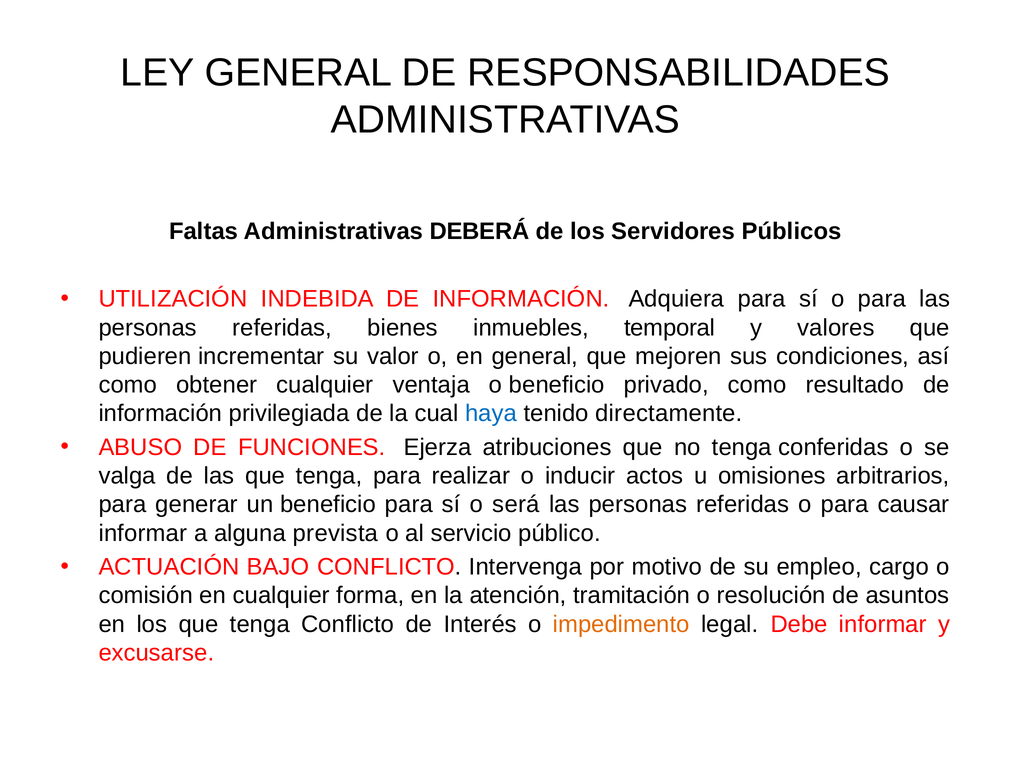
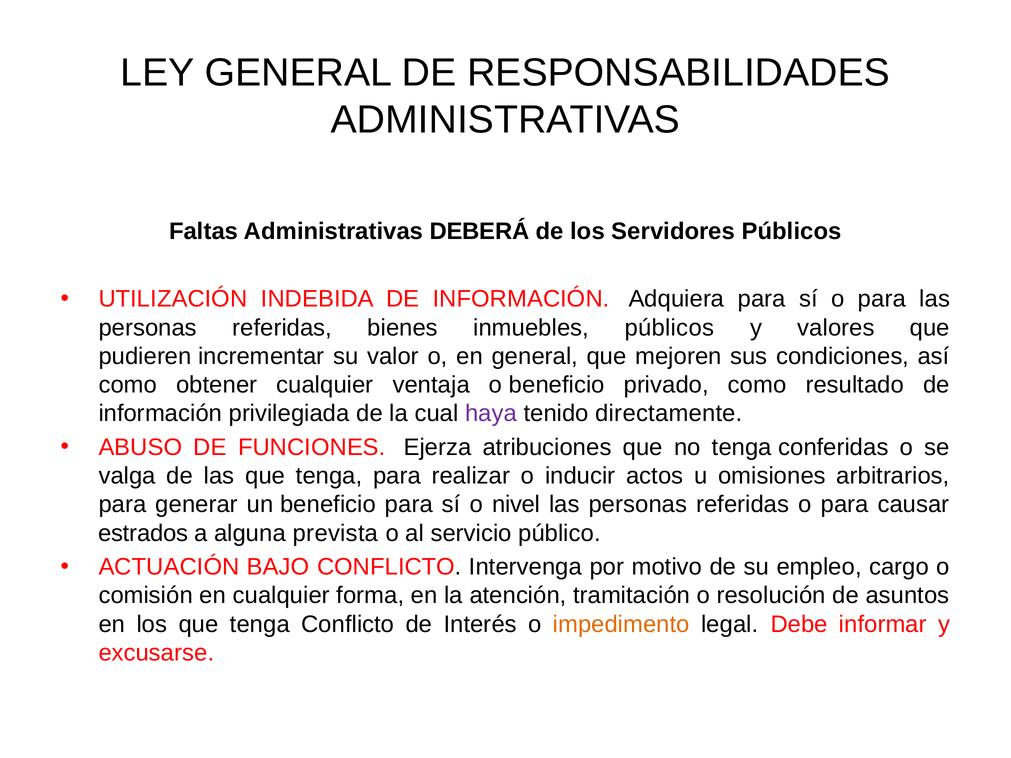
inmuebles temporal: temporal -> públicos (669, 328)
haya colour: blue -> purple (491, 414)
será: será -> nivel (516, 505)
informar: informar -> estrados (143, 533)
